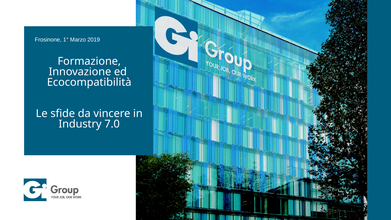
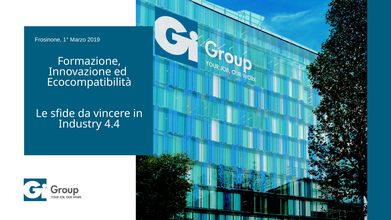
7.0: 7.0 -> 4.4 (112, 124)
